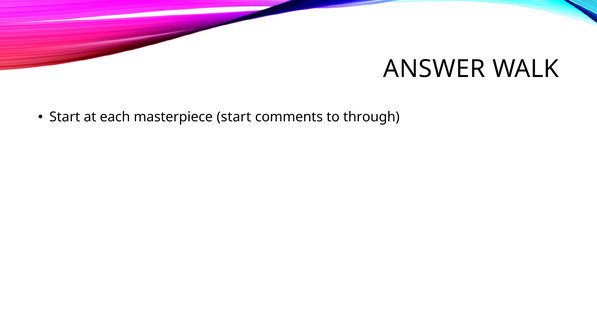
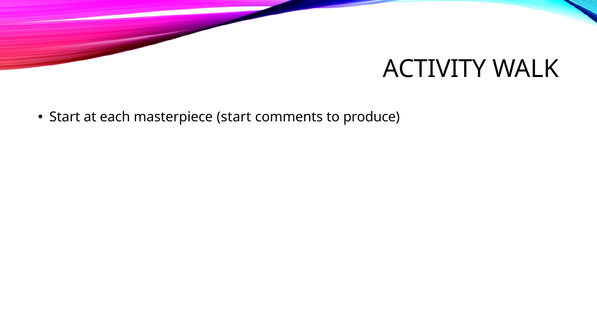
ANSWER: ANSWER -> ACTIVITY (434, 69)
through: through -> produce (372, 117)
